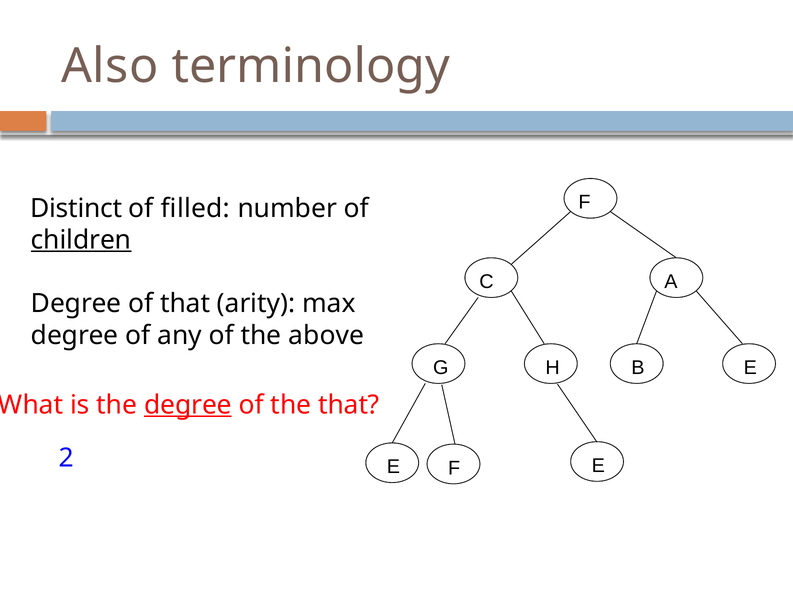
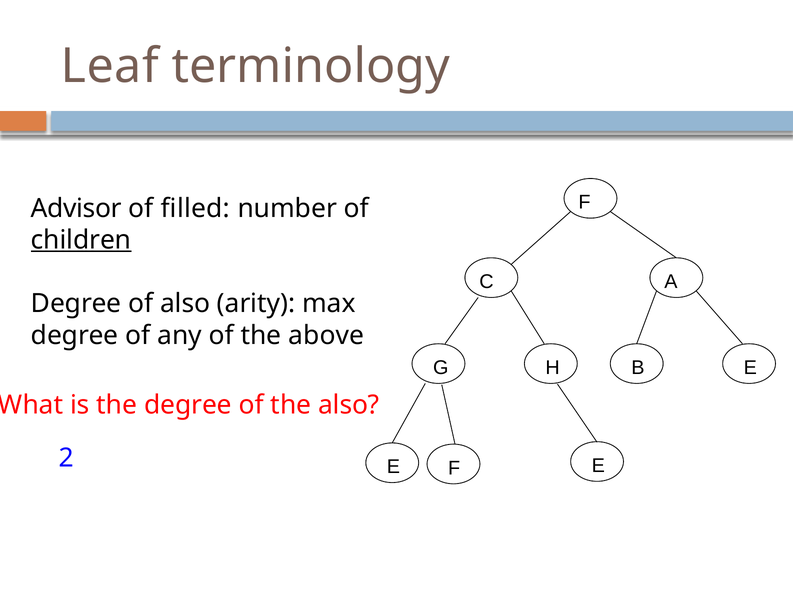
Also: Also -> Leaf (110, 66)
Distinct: Distinct -> Advisor (76, 208)
of that: that -> also (185, 303)
degree underline: present -> none (188, 405)
the that: that -> also (349, 405)
